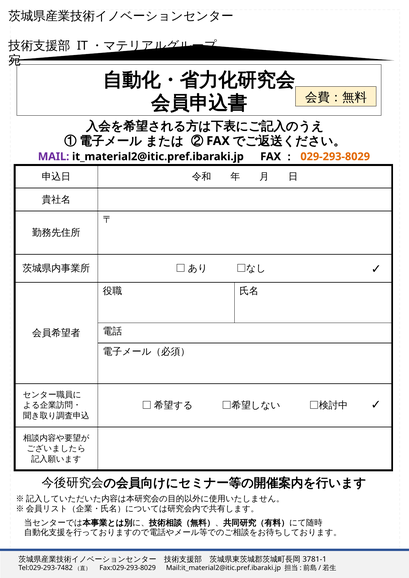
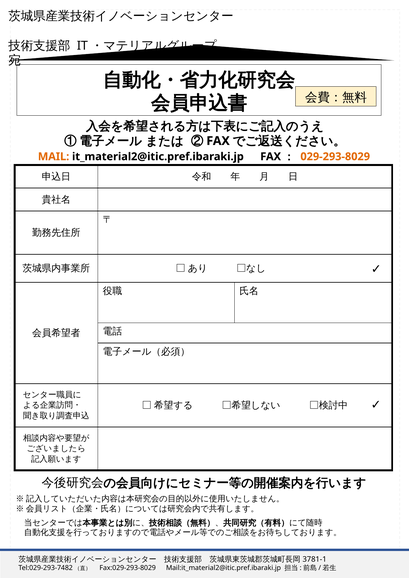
MAIL colour: purple -> orange (54, 157)
